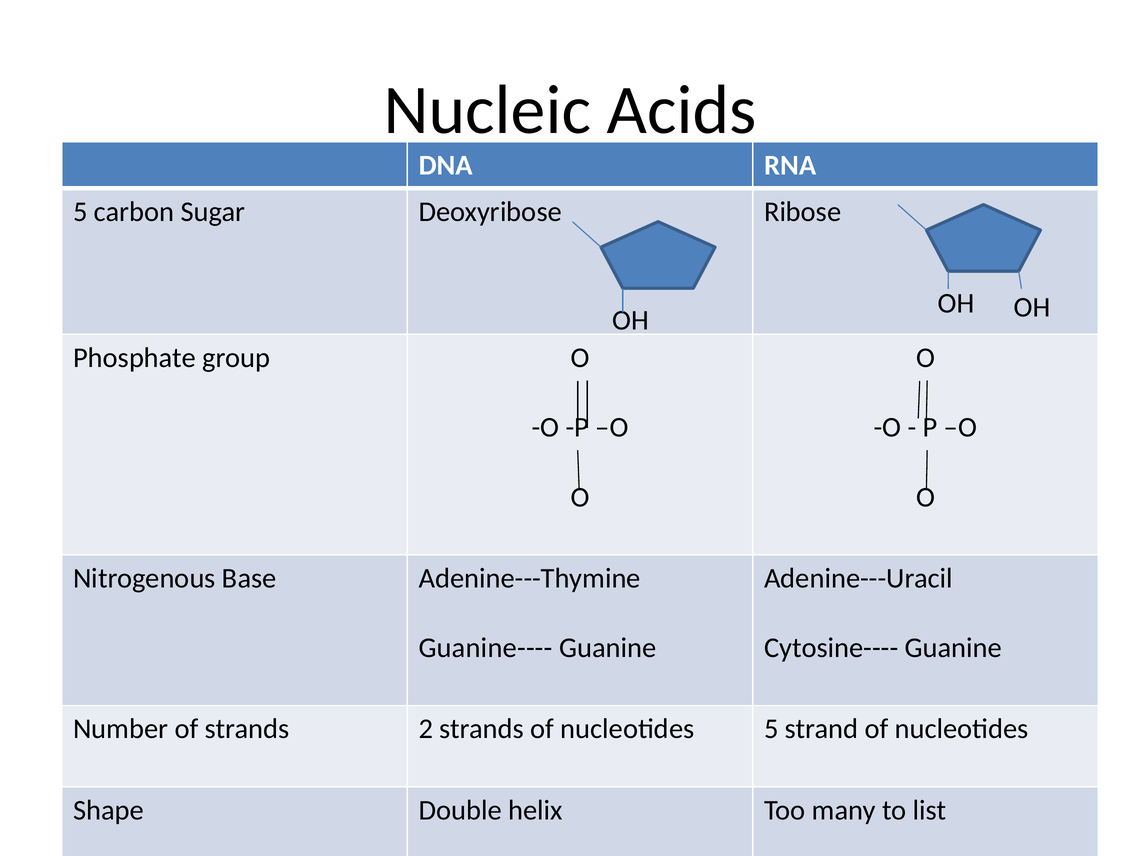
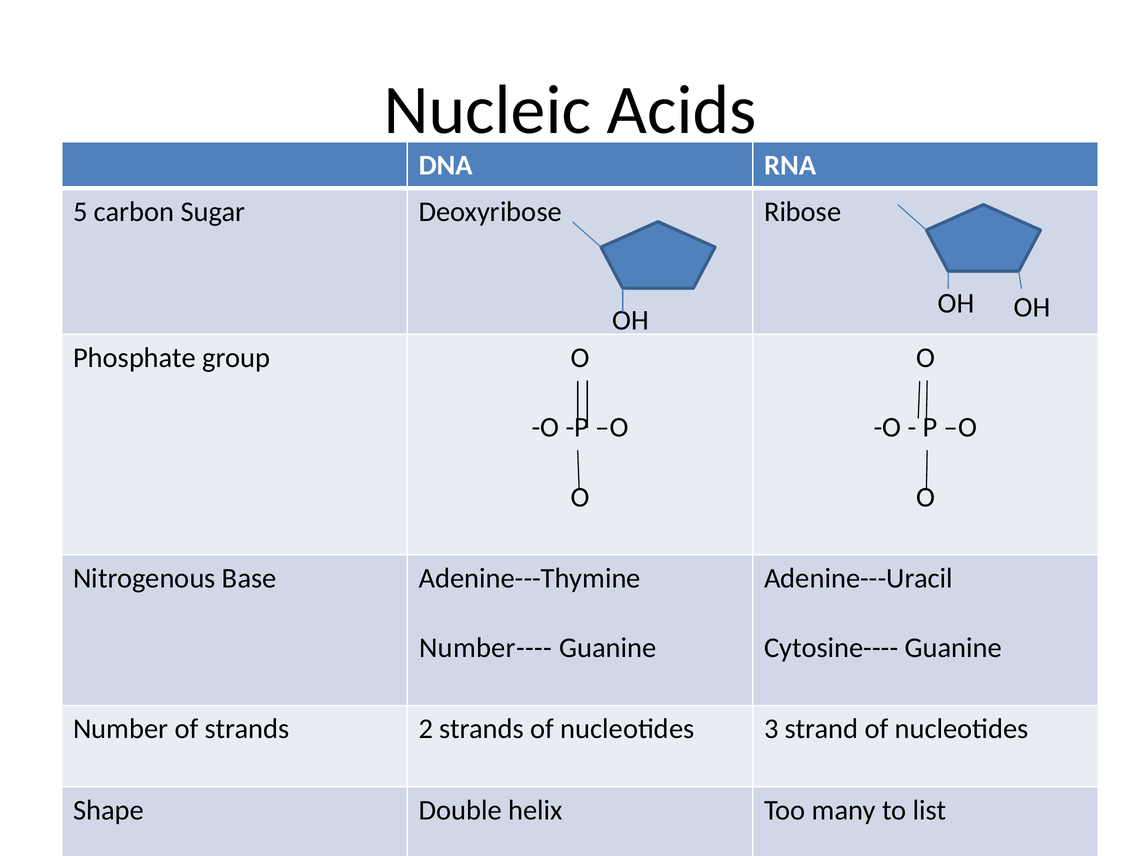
Guanine----: Guanine---- -> Number---- (486, 648)
nucleotides 5: 5 -> 3 (771, 729)
